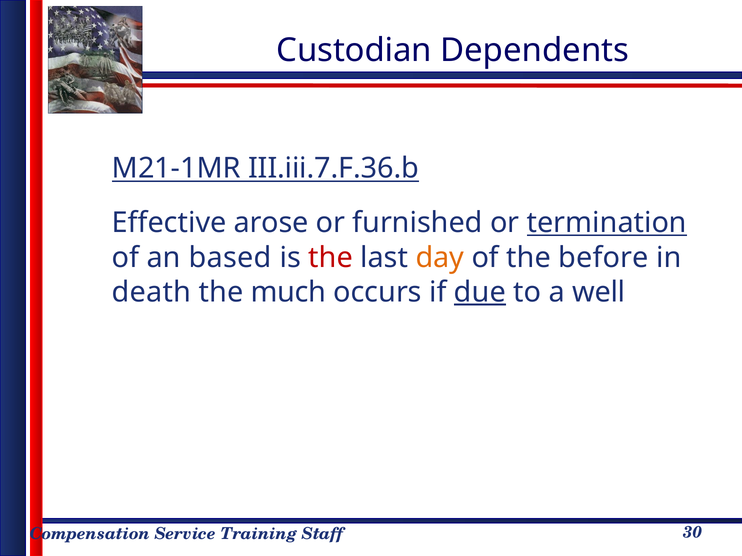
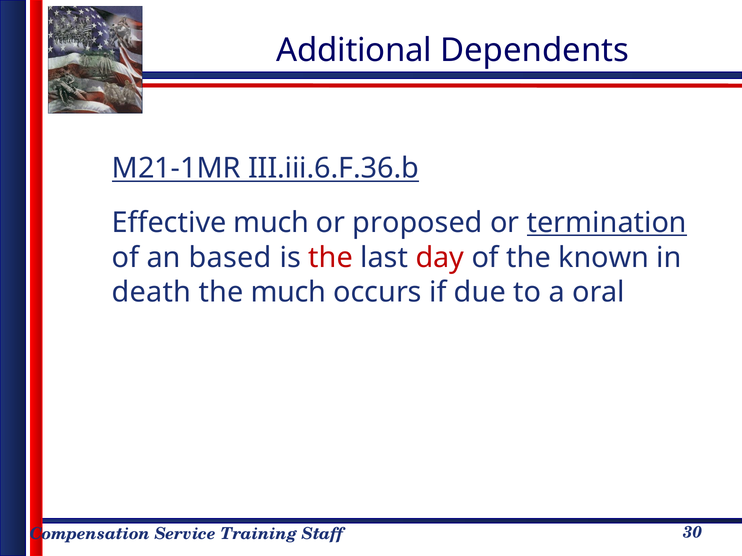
Custodian: Custodian -> Additional (354, 50)
III.iii.7.F.36.b: III.iii.7.F.36.b -> III.iii.6.F.36.b (334, 168)
Effective arose: arose -> much (271, 223)
furnished: furnished -> proposed (418, 223)
day colour: orange -> red (440, 258)
before: before -> known (604, 258)
due underline: present -> none (480, 292)
well: well -> oral (599, 292)
